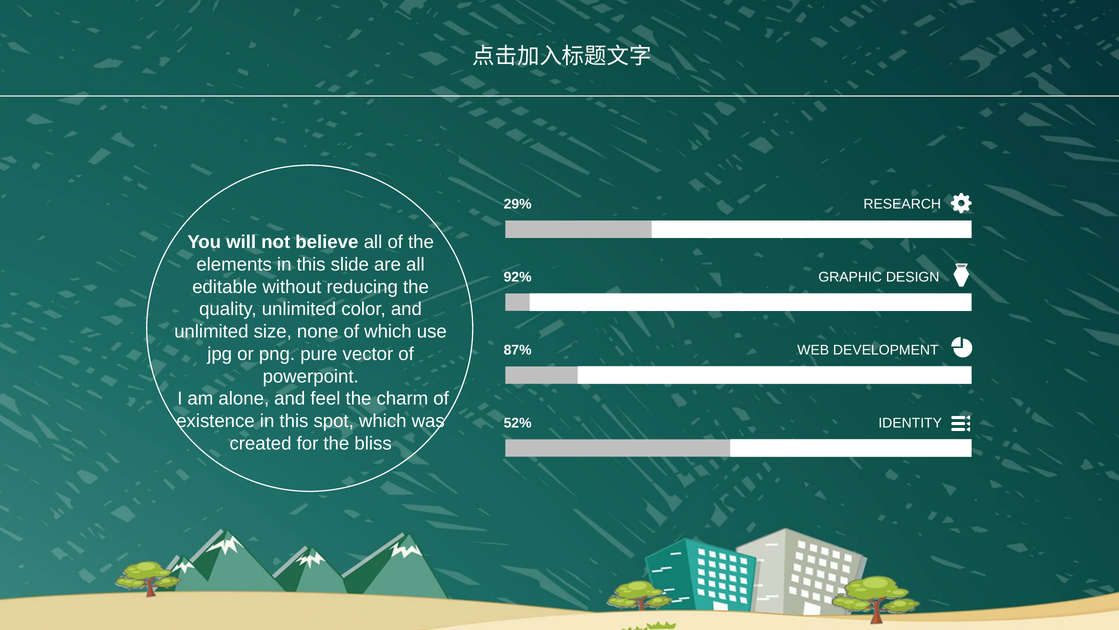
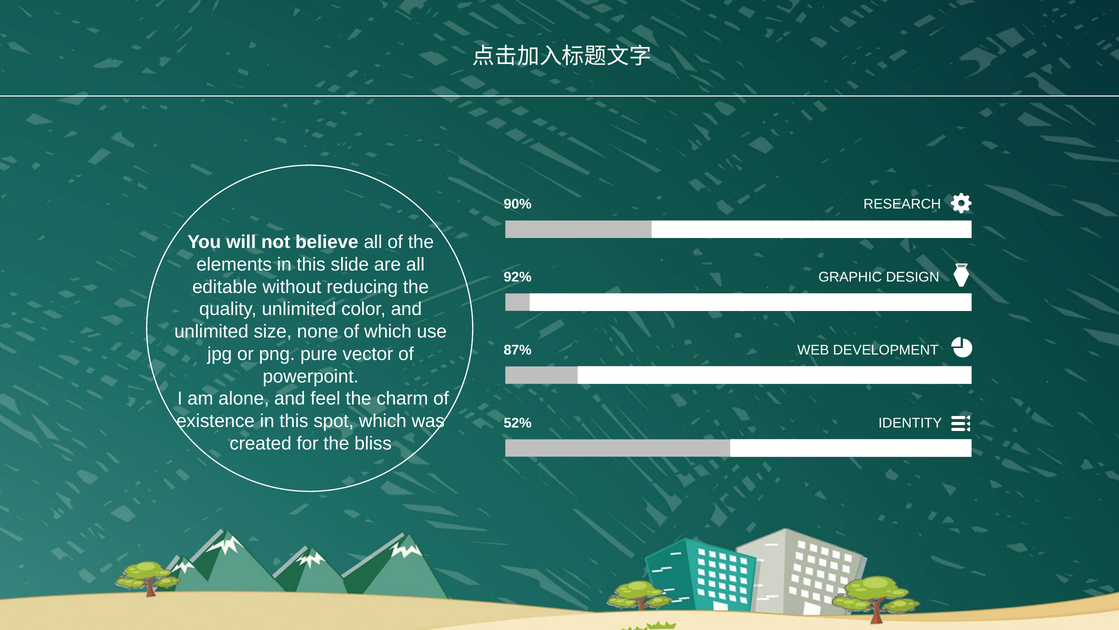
29%: 29% -> 90% (518, 204)
